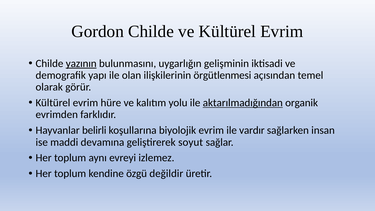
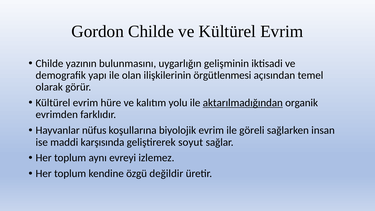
yazının underline: present -> none (81, 63)
belirli: belirli -> nüfus (94, 130)
vardır: vardır -> göreli (252, 130)
devamına: devamına -> karşısında (102, 142)
